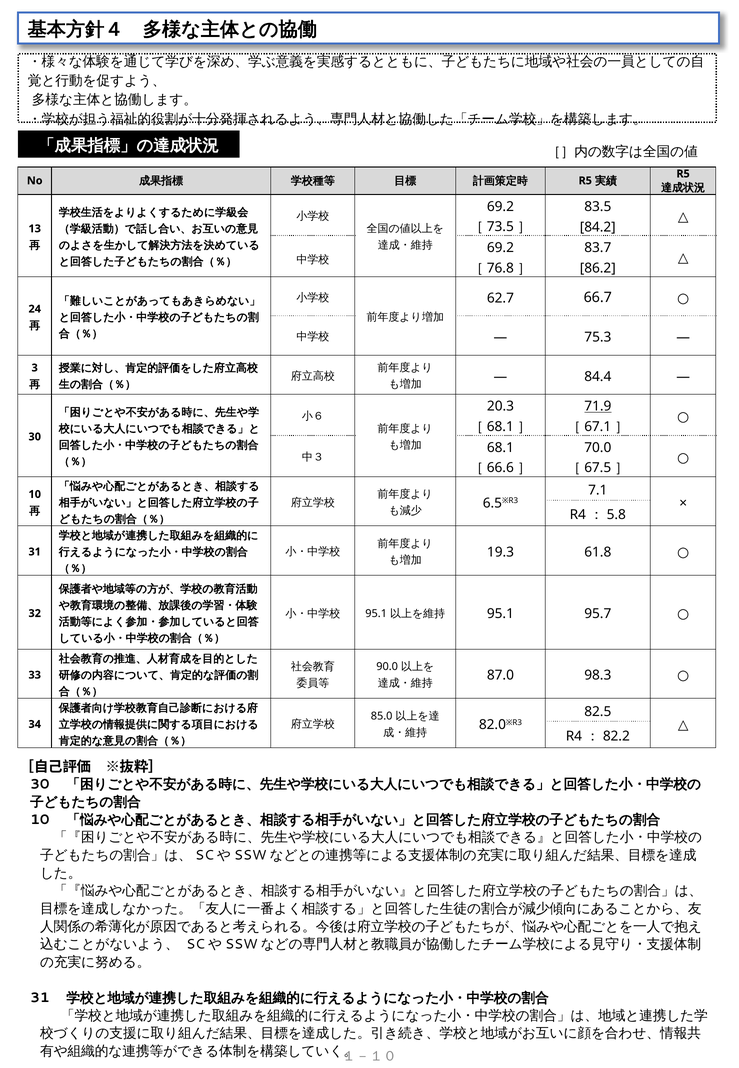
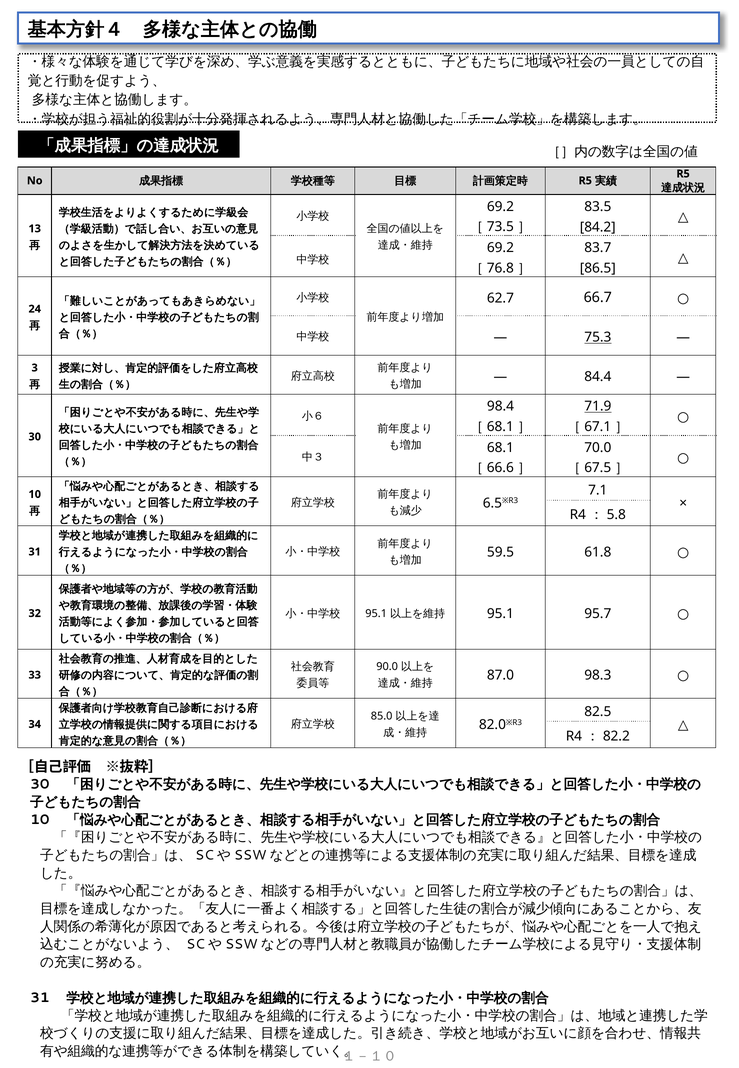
86.2: 86.2 -> 86.5 (598, 268)
75.3 underline: none -> present (598, 337)
20.3: 20.3 -> 98.4 (500, 406)
19.3: 19.3 -> 59.5 (500, 552)
